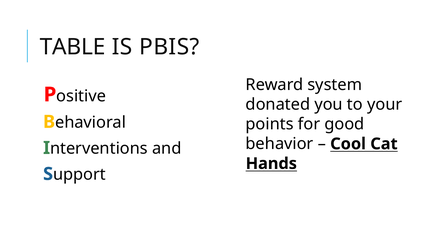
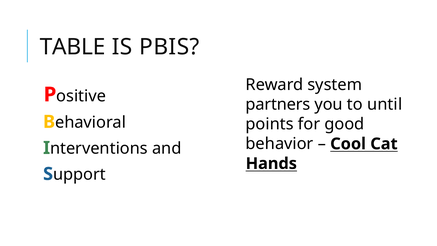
donated: donated -> partners (278, 104)
your: your -> until (385, 104)
